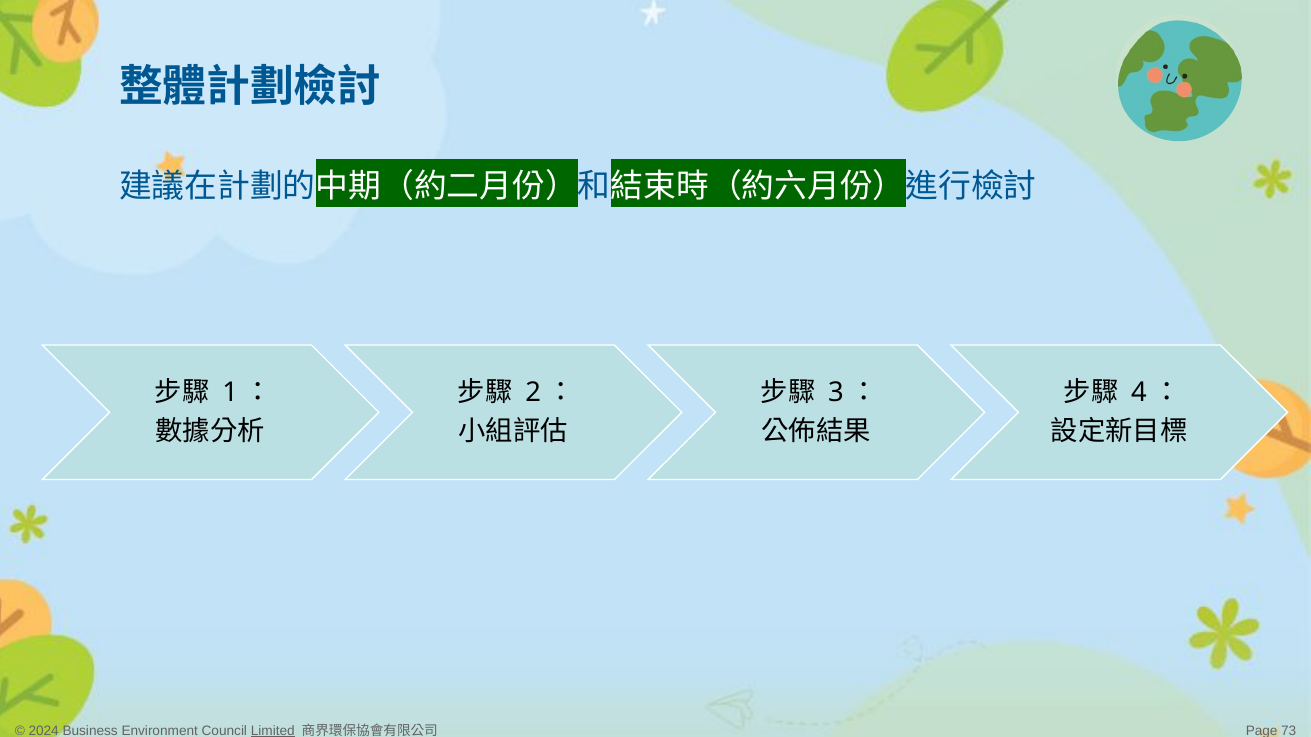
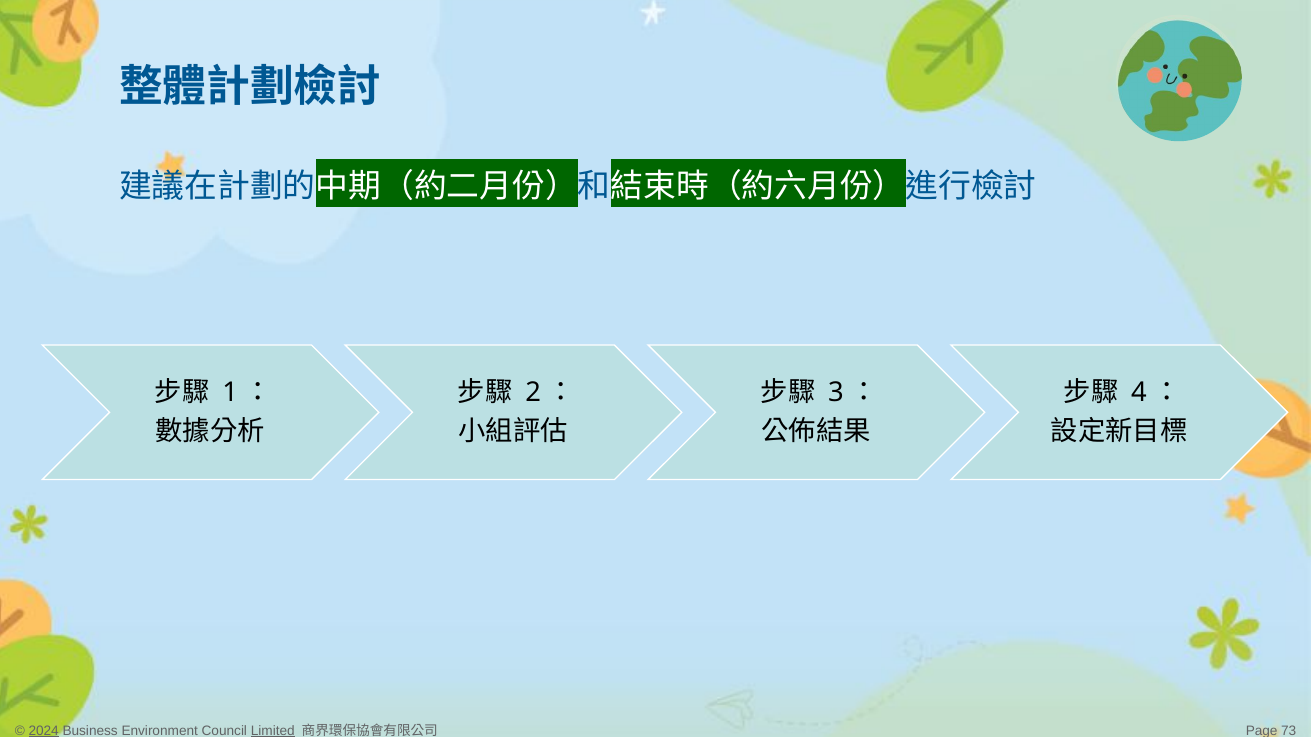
2024 underline: none -> present (44, 731)
